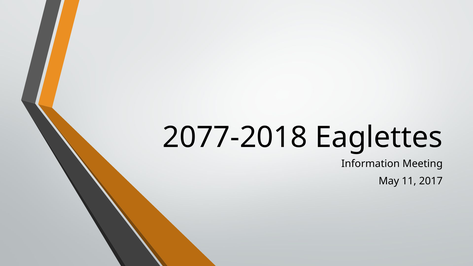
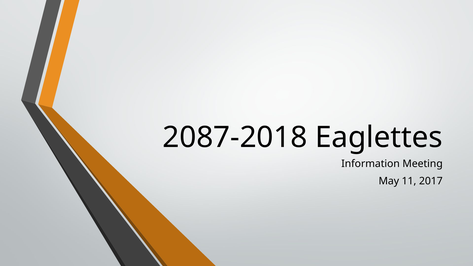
2077-2018: 2077-2018 -> 2087-2018 (235, 138)
